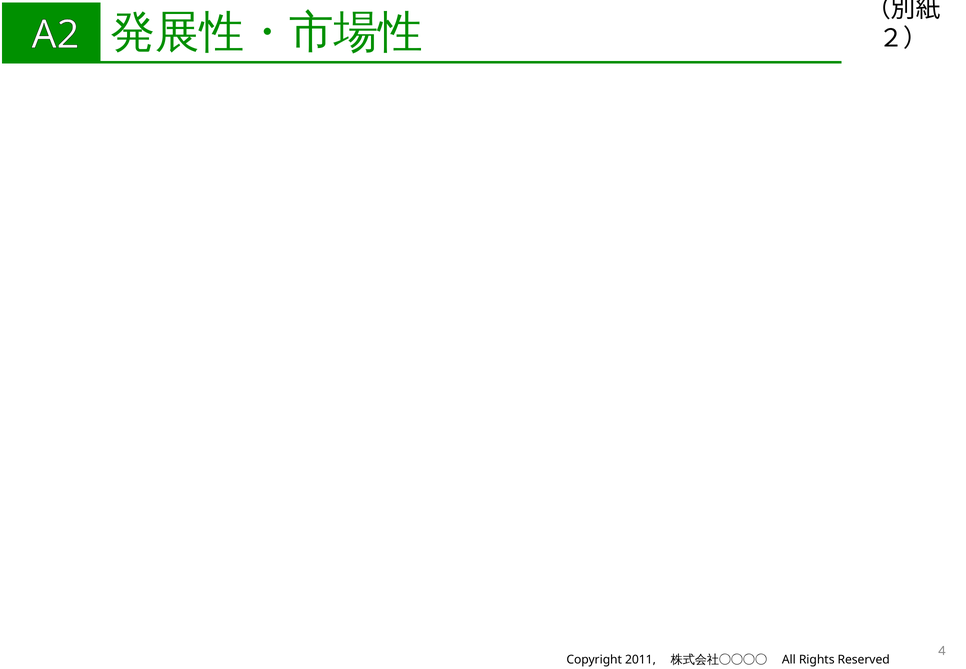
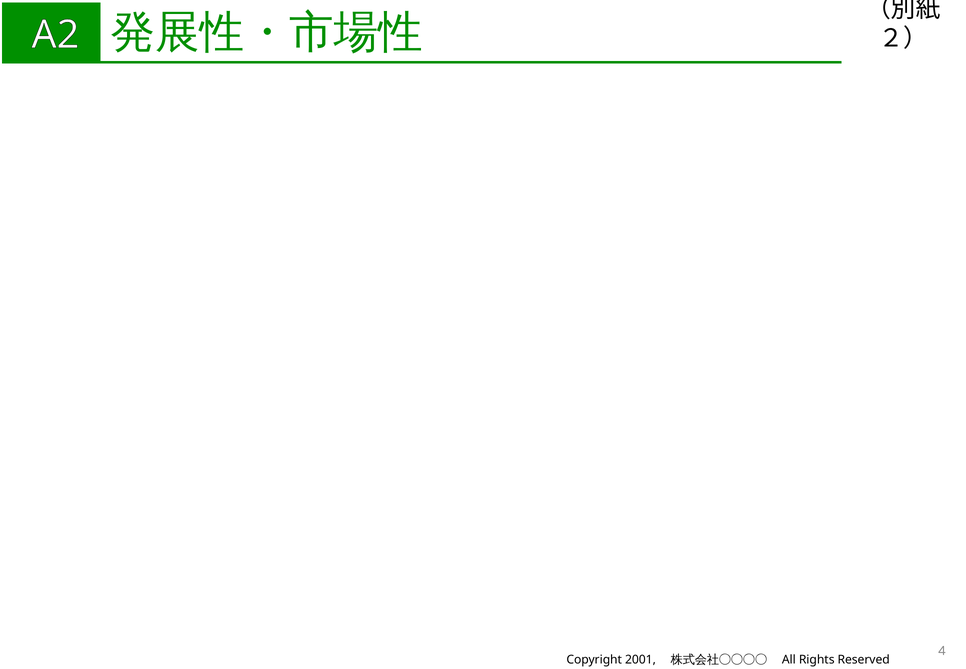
2011: 2011 -> 2001 (640, 660)
